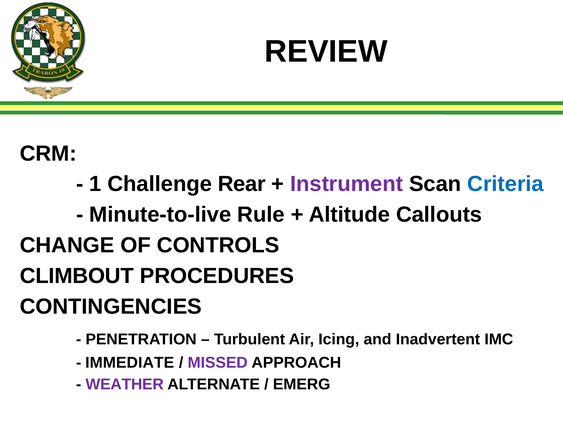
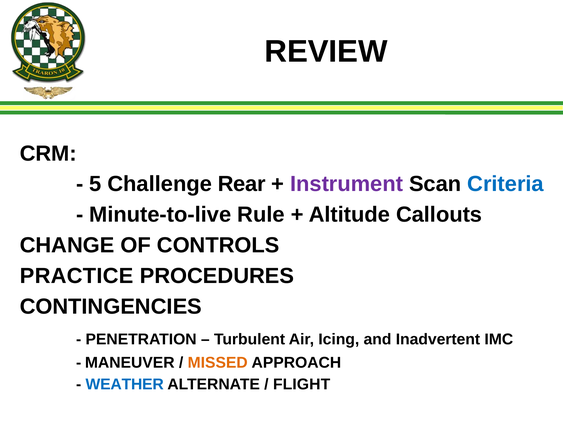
1: 1 -> 5 (95, 184)
CLIMBOUT: CLIMBOUT -> PRACTICE (77, 276)
IMMEDIATE: IMMEDIATE -> MANEUVER (130, 363)
MISSED colour: purple -> orange (218, 363)
WEATHER colour: purple -> blue (125, 385)
EMERG: EMERG -> FLIGHT (302, 385)
